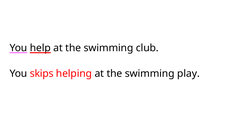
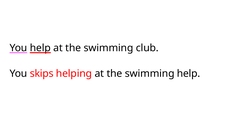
swimming play: play -> help (189, 74)
